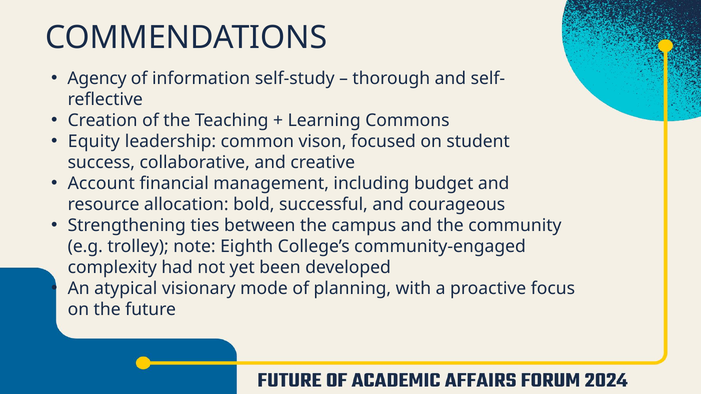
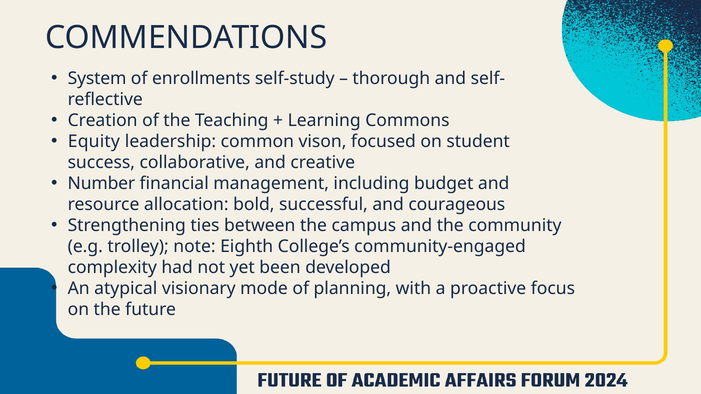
Agency: Agency -> System (97, 78)
information: information -> enrollments (201, 78)
Account: Account -> Number (101, 184)
